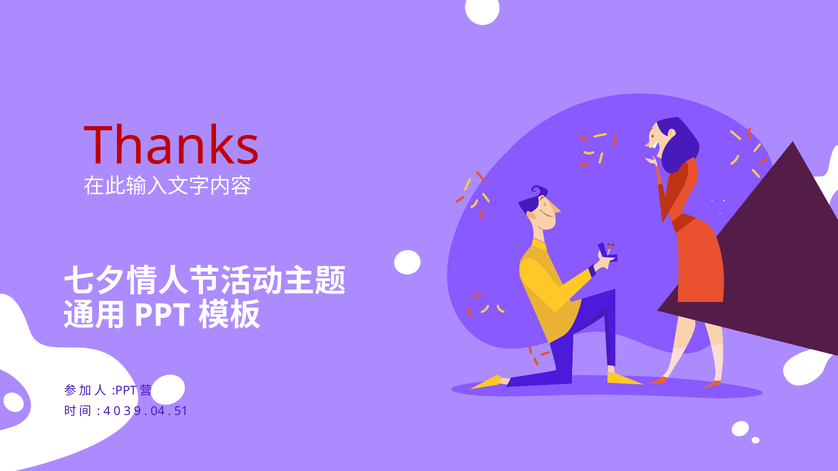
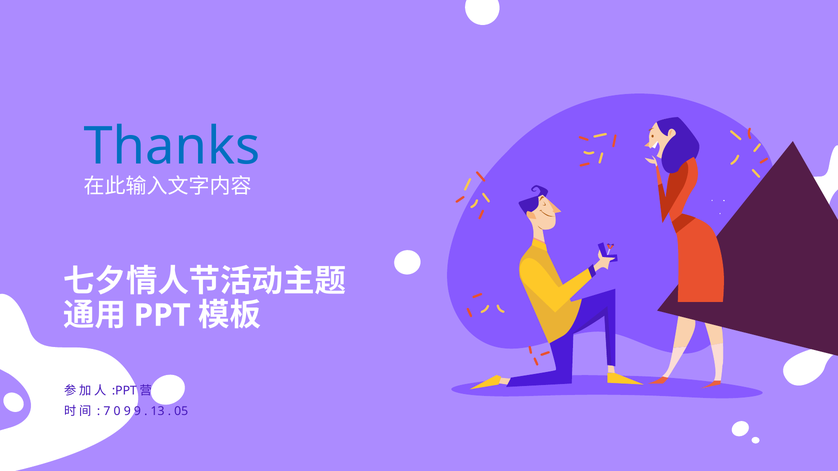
Thanks colour: red -> blue (172, 147)
4: 4 -> 7 (107, 411)
0 3: 3 -> 9 (127, 411)
04: 04 -> 13 (158, 411)
51: 51 -> 05 (181, 411)
